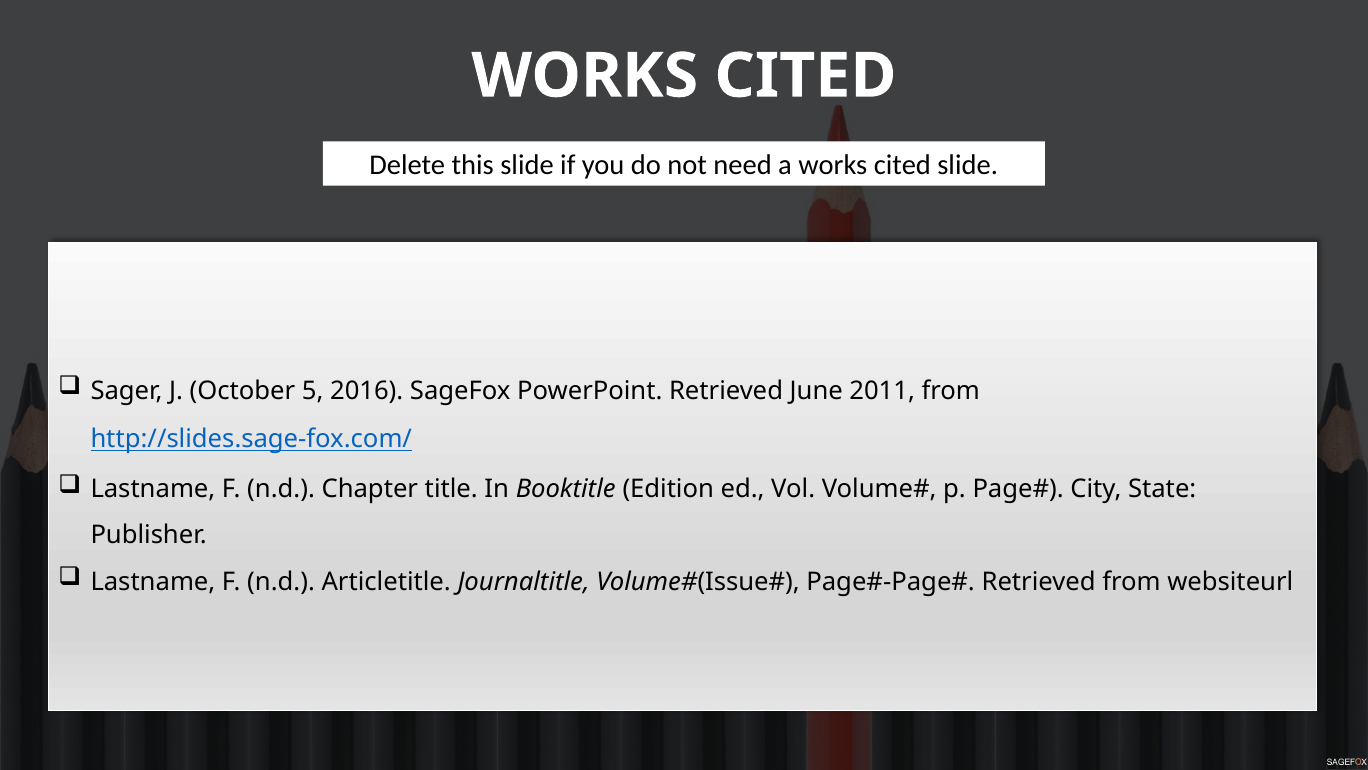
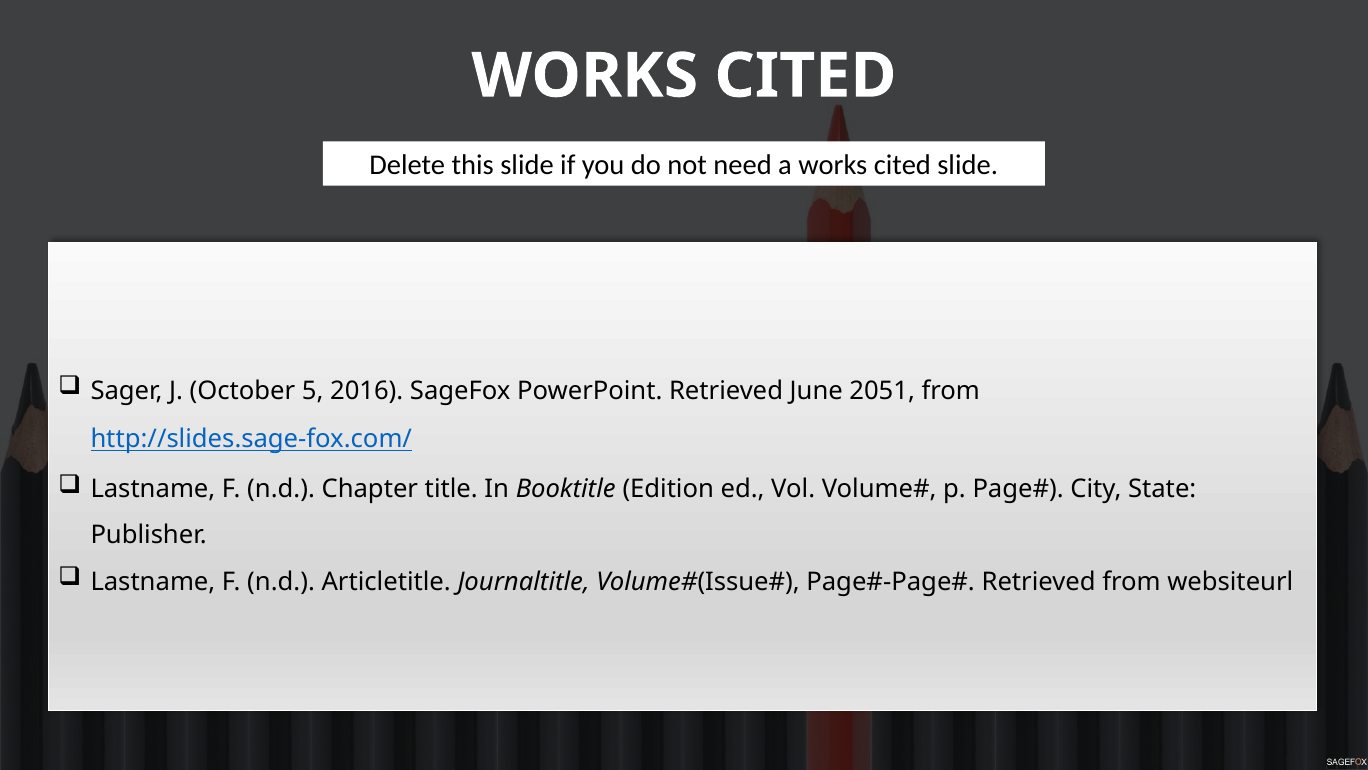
2011: 2011 -> 2051 (882, 390)
